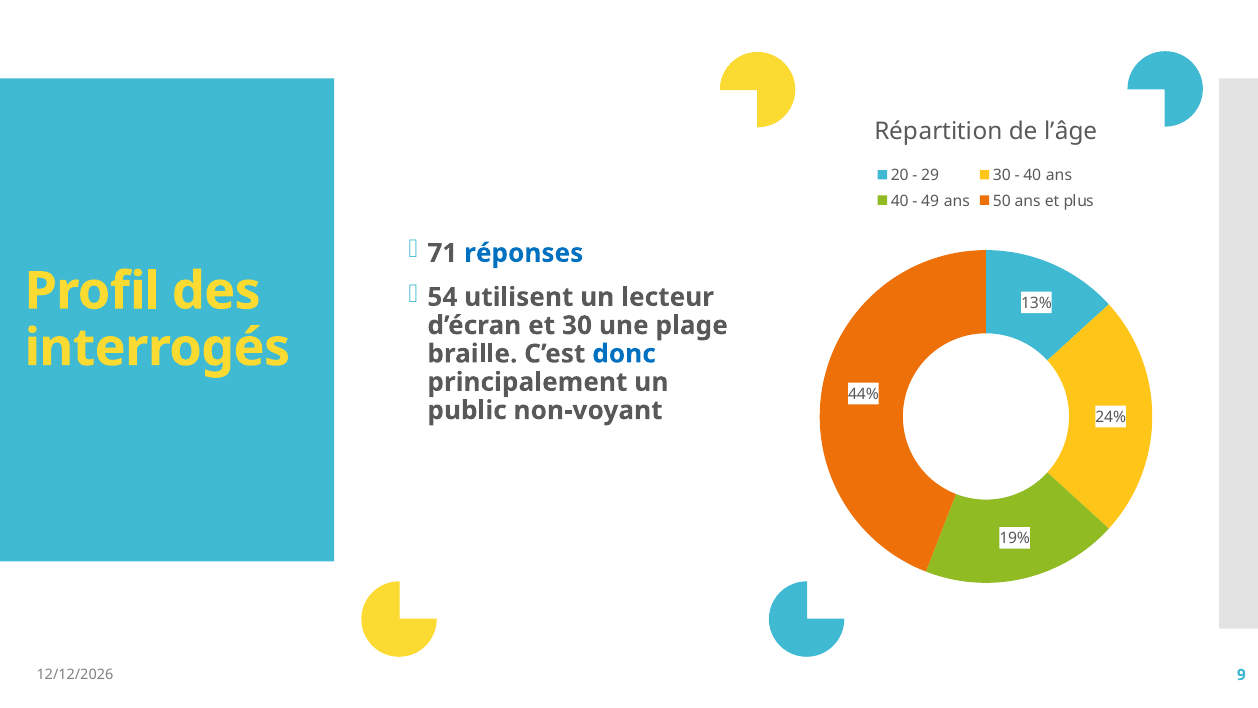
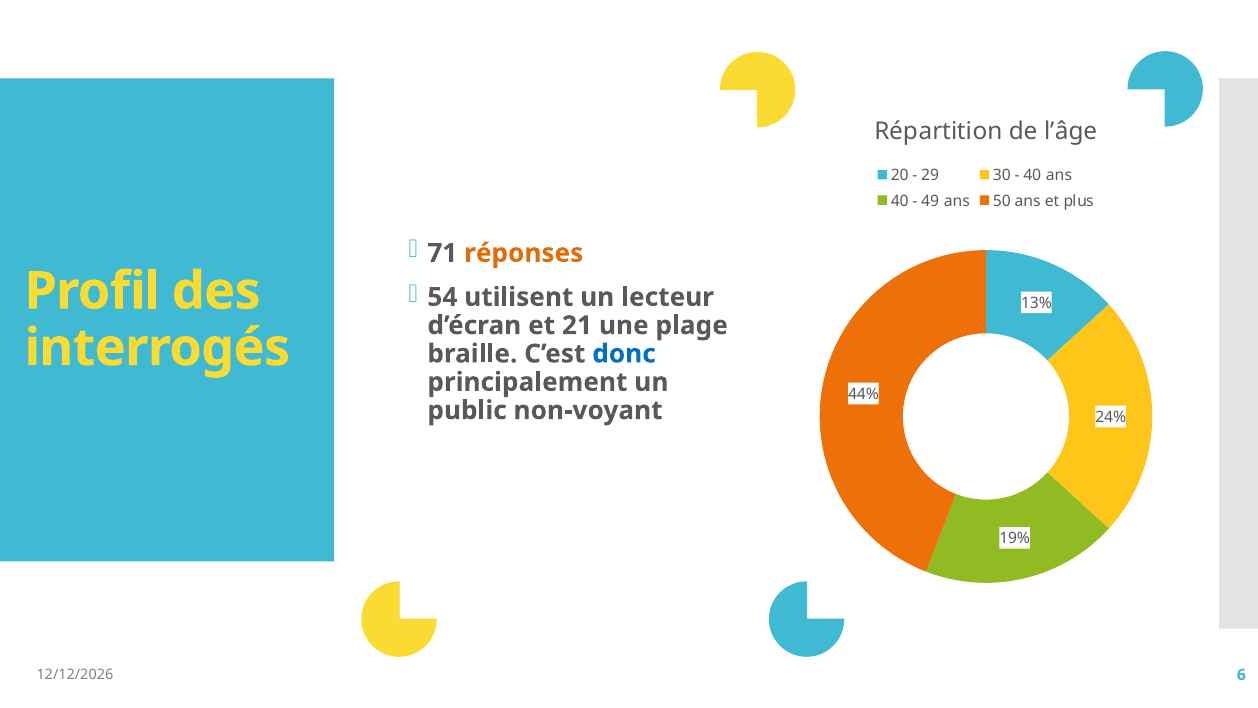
réponses colour: blue -> orange (524, 253)
et 30: 30 -> 21 (577, 325)
9: 9 -> 6 (1241, 674)
